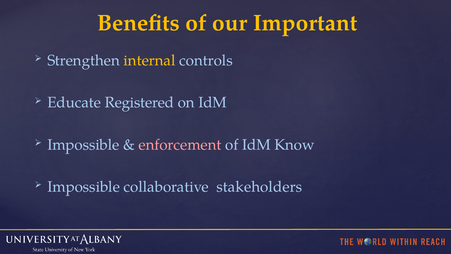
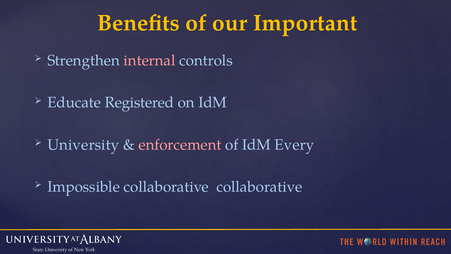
internal colour: yellow -> pink (150, 60)
Impossible: Impossible -> University (83, 145)
Know: Know -> Every (294, 145)
collaborative stakeholders: stakeholders -> collaborative (259, 187)
